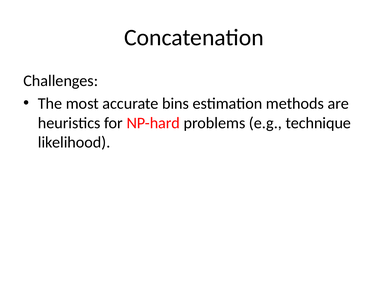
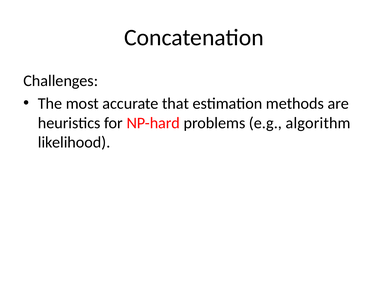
bins: bins -> that (176, 104)
technique: technique -> algorithm (318, 123)
